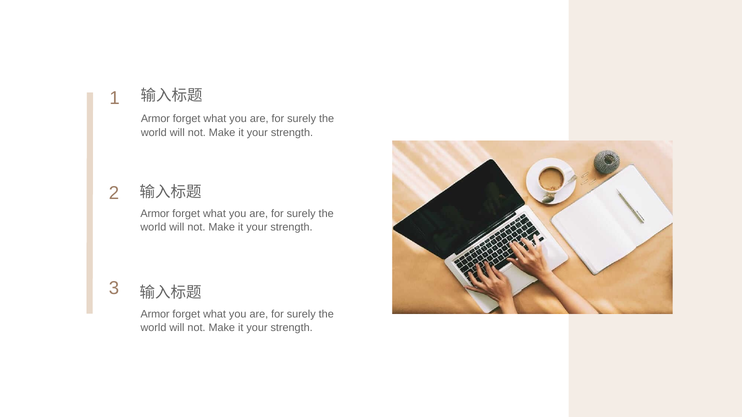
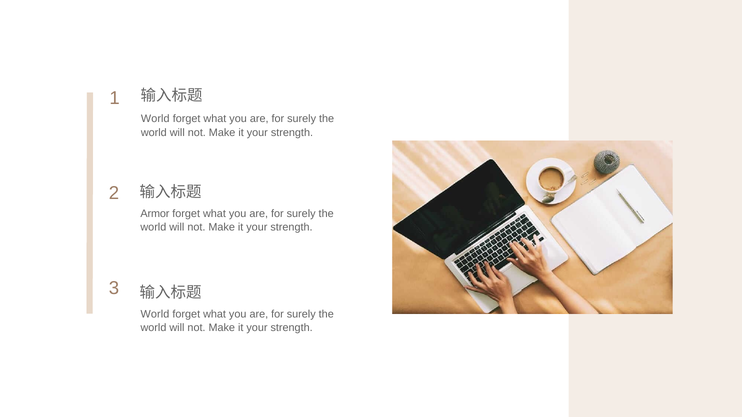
Armor: Armor -> World (155, 119)
Armor: Armor -> World (155, 314)
